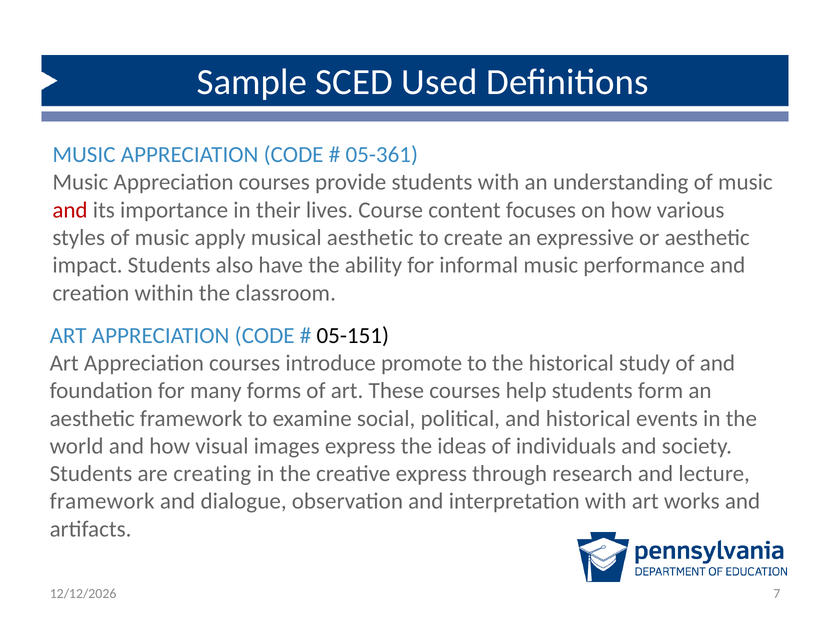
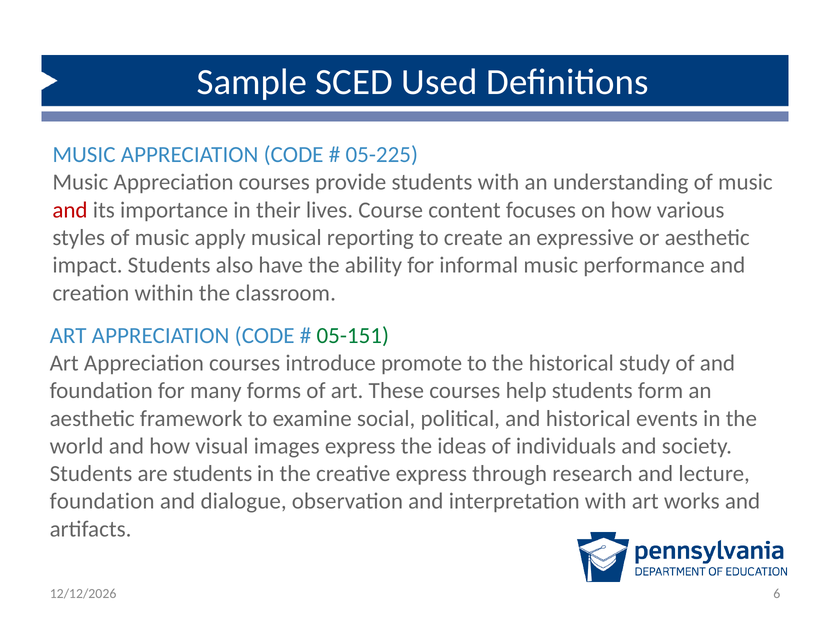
05-361: 05-361 -> 05-225 (382, 155)
musical aesthetic: aesthetic -> reporting (370, 238)
05-151 colour: black -> green (353, 336)
are creating: creating -> students (212, 474)
framework: framework -> foundation (102, 502)
7: 7 -> 6 (777, 594)
